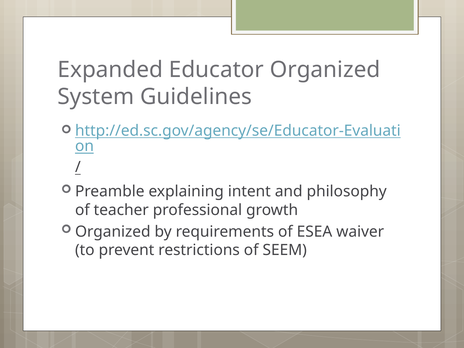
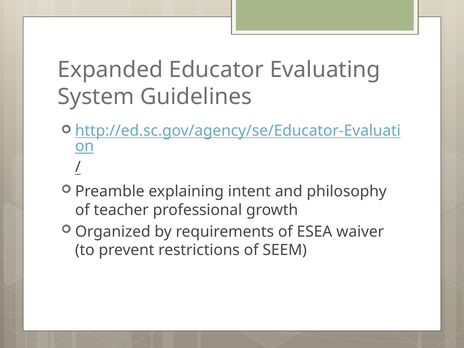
Educator Organized: Organized -> Evaluating (325, 70)
